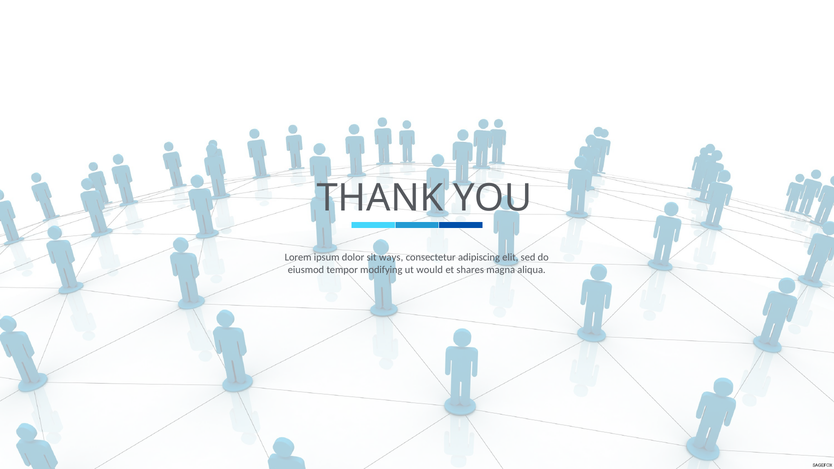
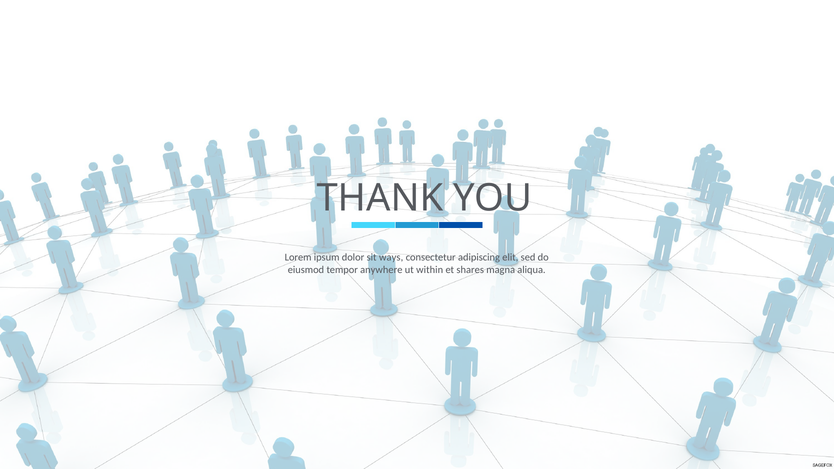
modifying: modifying -> anywhere (381, 270)
would: would -> within (430, 270)
